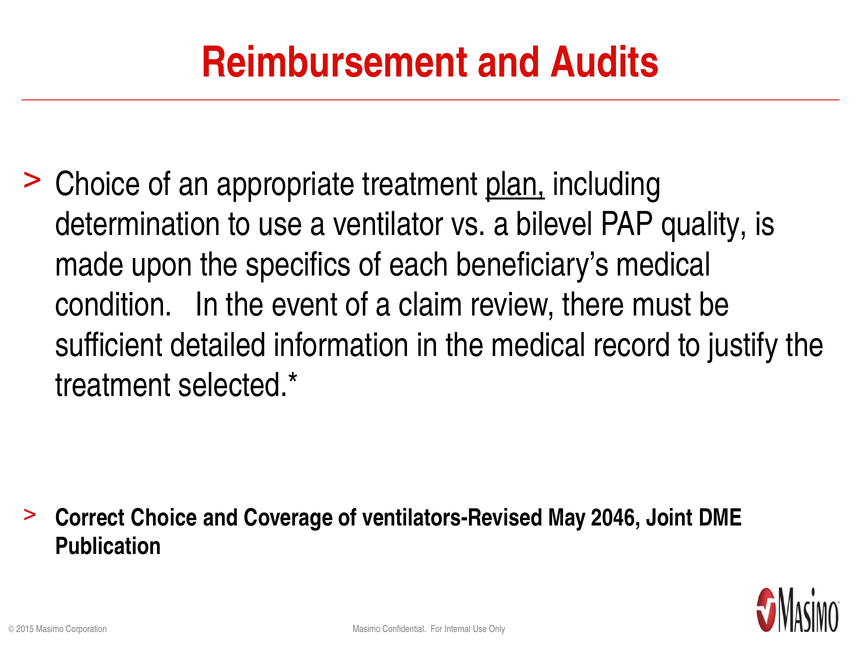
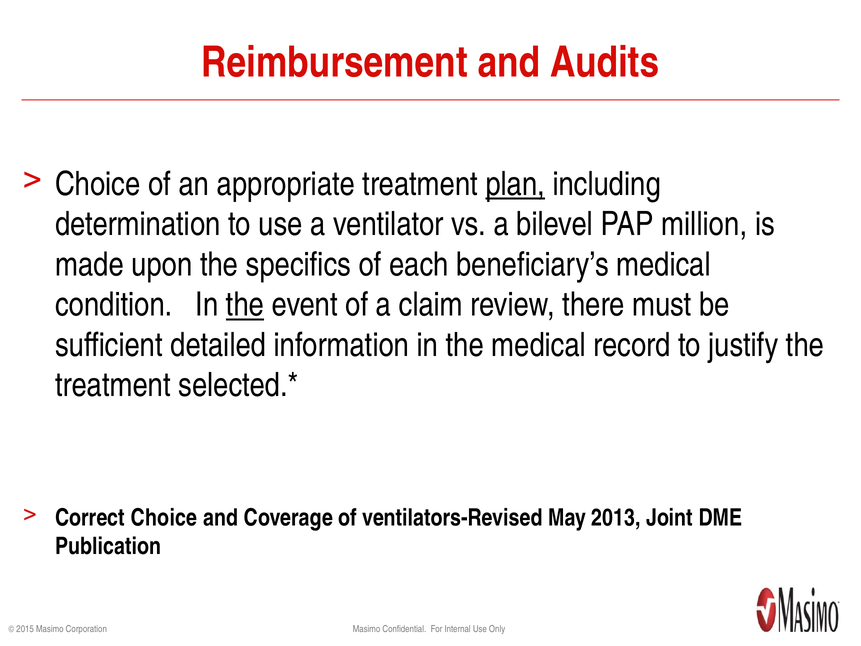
quality: quality -> million (704, 224)
the underline: none -> present (245, 305)
2046: 2046 -> 2013 (616, 518)
